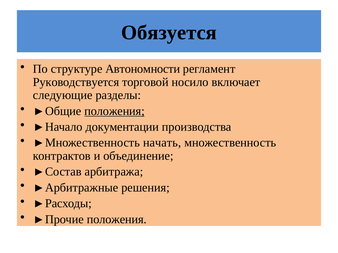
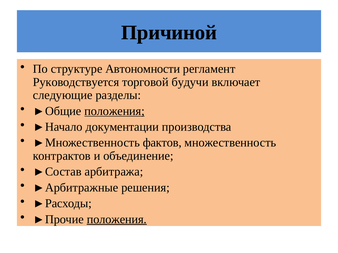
Обязуется: Обязуется -> Причиной (169, 33)
носило: носило -> будучи (190, 82)
начать: начать -> фактов (162, 143)
положения underline: none -> present (117, 220)
